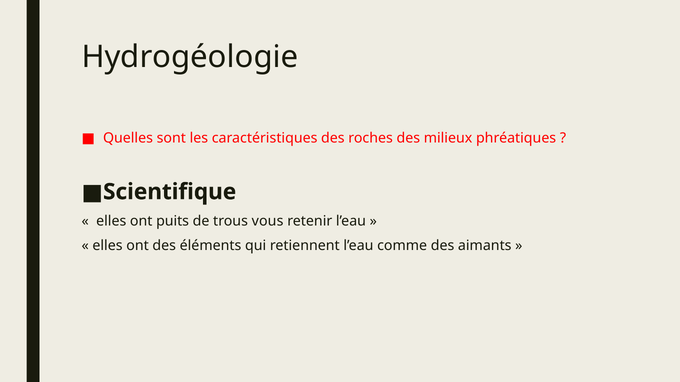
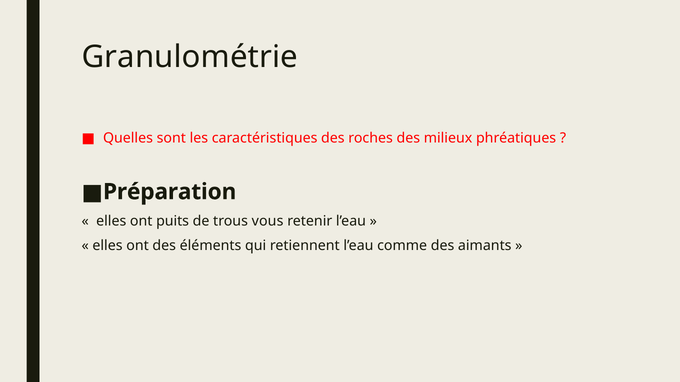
Hydrogéologie: Hydrogéologie -> Granulométrie (190, 57)
Scientifique: Scientifique -> Préparation (170, 192)
